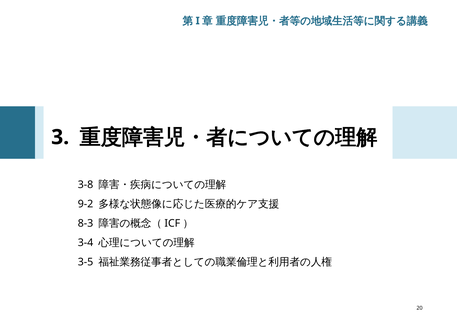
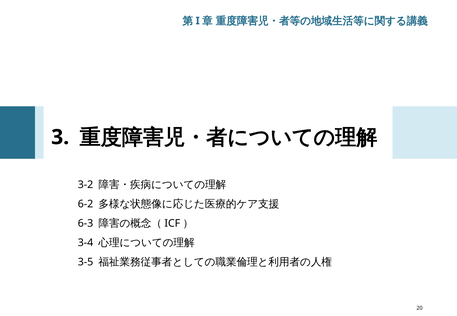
3-8: 3-8 -> 3-2 (86, 185)
9-2: 9-2 -> 6-2 (86, 204)
8-3: 8-3 -> 6-3 (86, 224)
